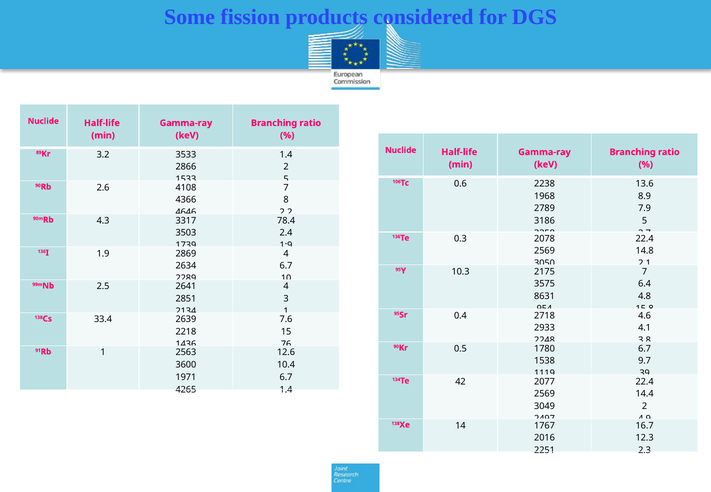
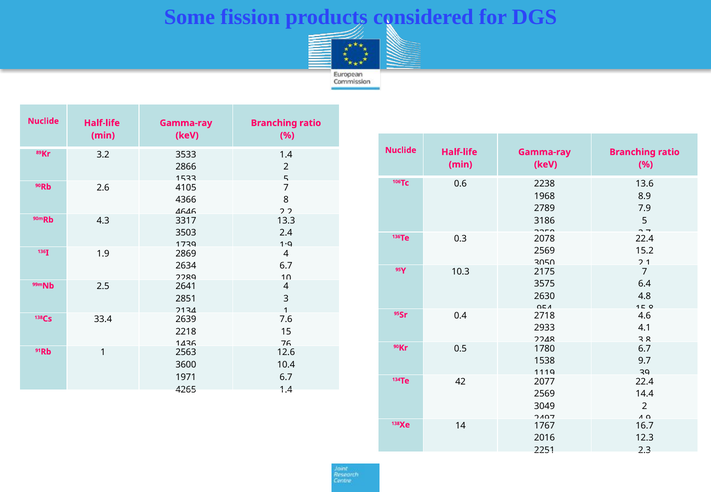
4108: 4108 -> 4105 (186, 188)
78.4: 78.4 -> 13.3 (286, 221)
14.8: 14.8 -> 15.2 (645, 251)
8631: 8631 -> 2630 (544, 296)
